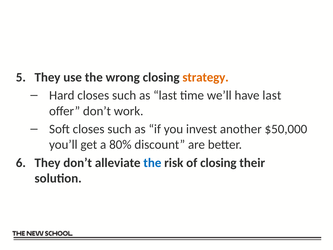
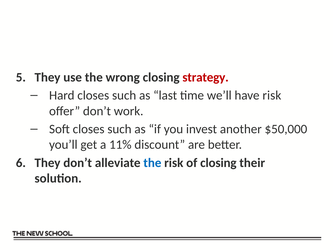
strategy colour: orange -> red (206, 77)
have last: last -> risk (272, 95)
80%: 80% -> 11% (120, 145)
